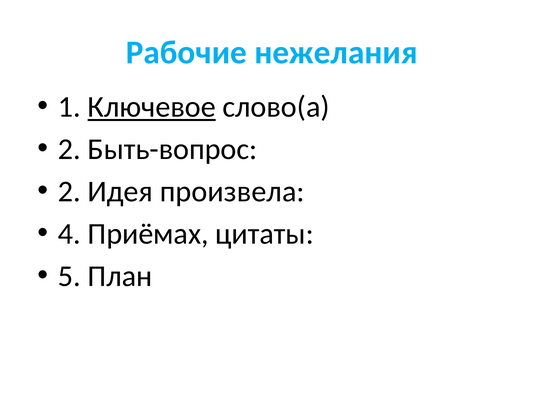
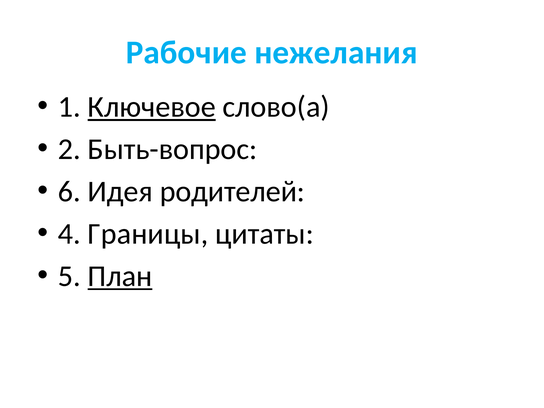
2: 2 -> 6 (69, 192)
произвела: произвела -> родителей (232, 192)
Приёмах: Приёмах -> Границы (148, 234)
План underline: none -> present (120, 276)
